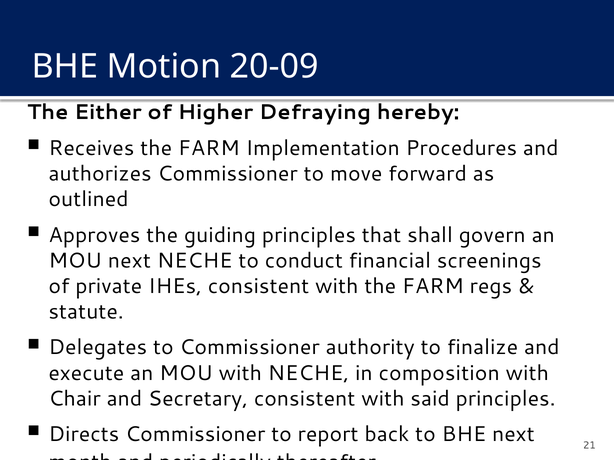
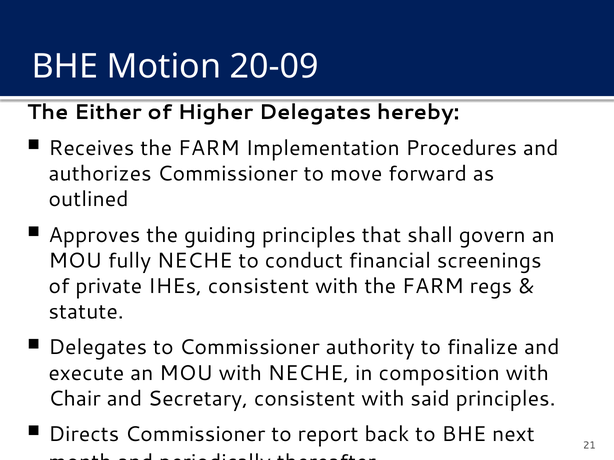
Higher Defraying: Defraying -> Delegates (315, 113)
MOU next: next -> fully (129, 261)
